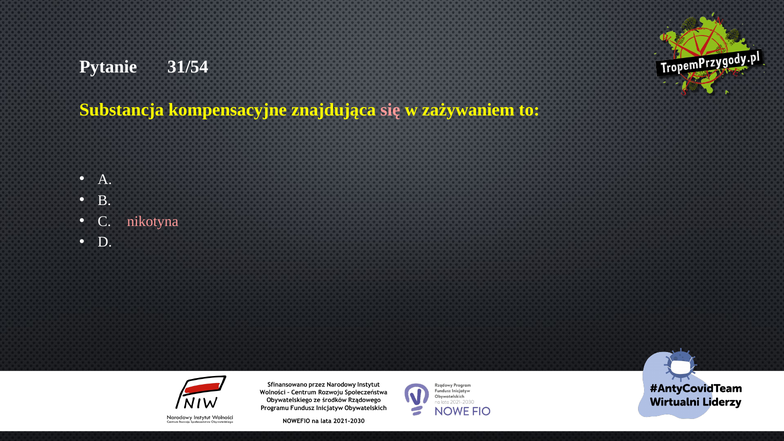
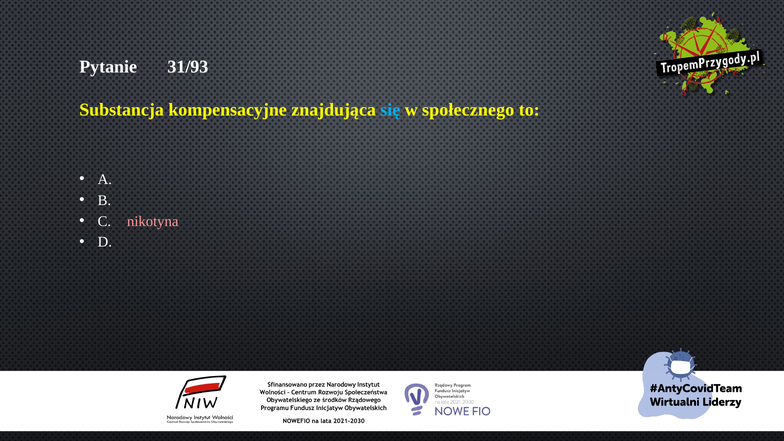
31/54: 31/54 -> 31/93 (188, 67)
się colour: pink -> light blue (390, 110)
zażywaniem: zażywaniem -> społecznego (468, 110)
